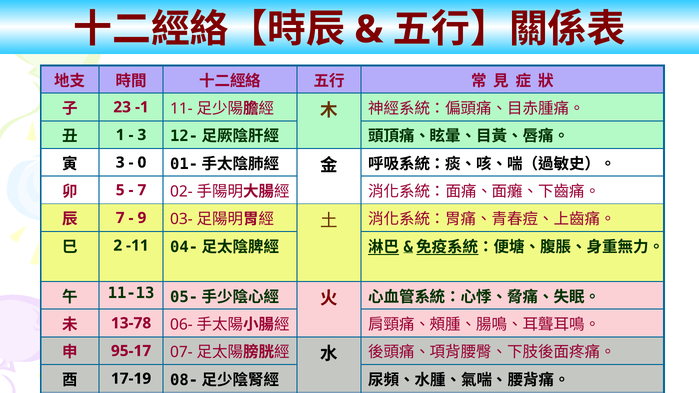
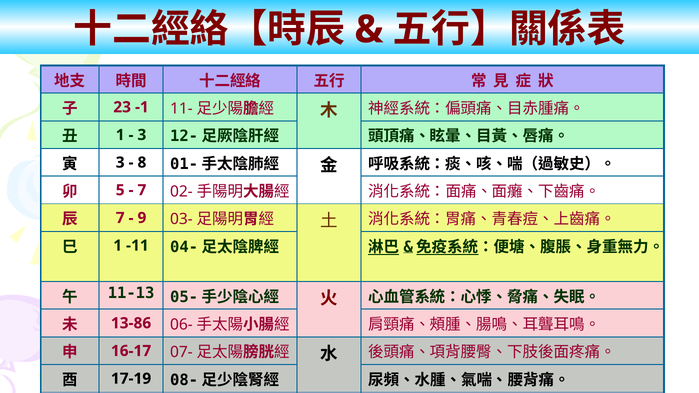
0: 0 -> 8 (142, 163)
2: 2 -> 1 (118, 246)
13-78: 13-78 -> 13-86 (131, 323)
95-17: 95-17 -> 16-17 (131, 351)
